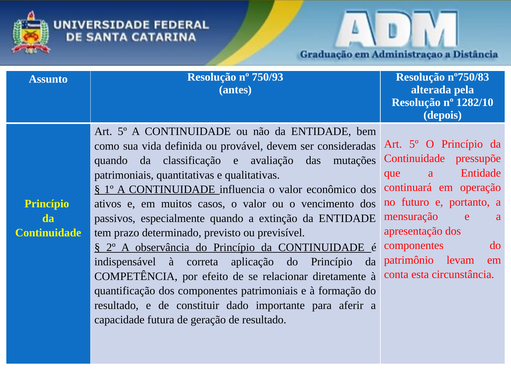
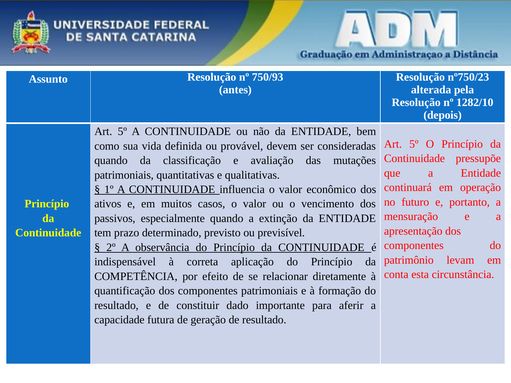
nº750/83: nº750/83 -> nº750/23 (468, 77)
